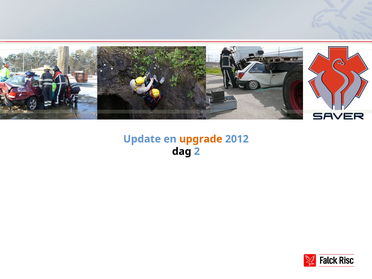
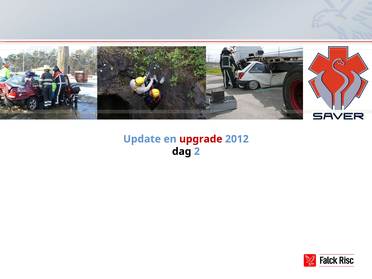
upgrade colour: orange -> red (201, 139)
